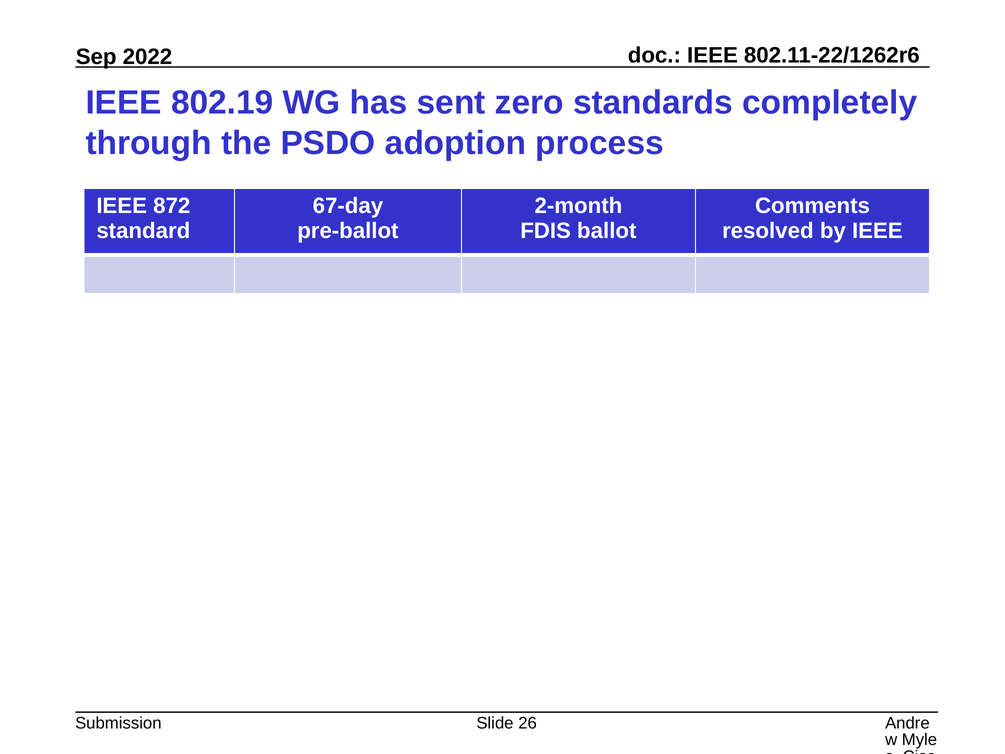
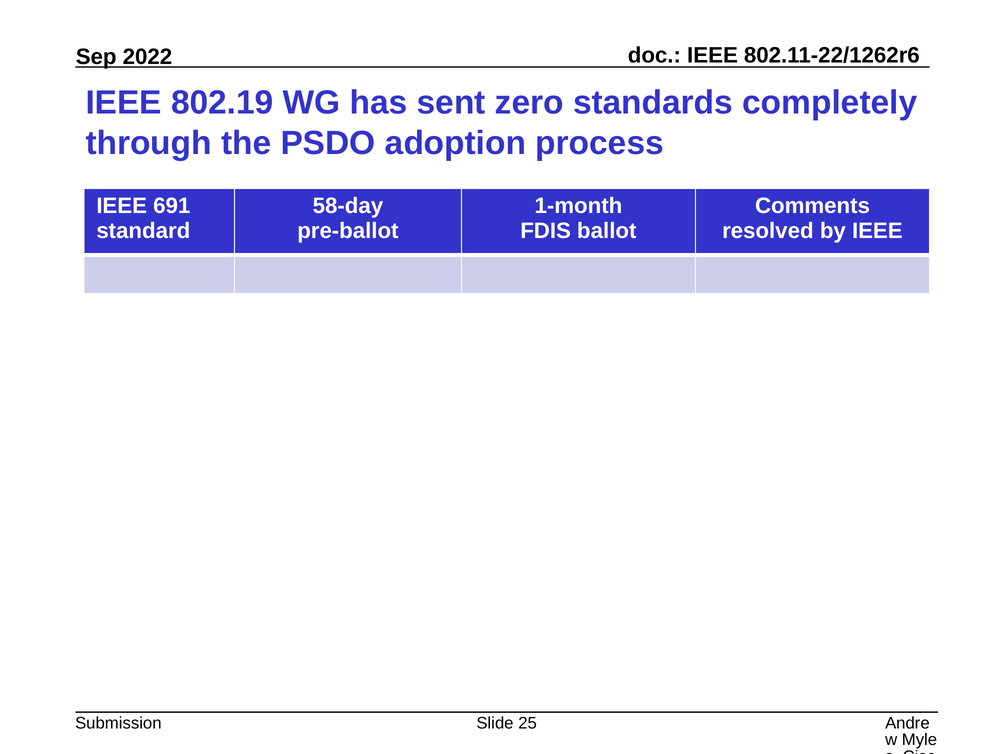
872: 872 -> 691 (172, 206)
67-day: 67-day -> 58-day (348, 206)
2-month: 2-month -> 1-month (578, 206)
26: 26 -> 25 (528, 723)
